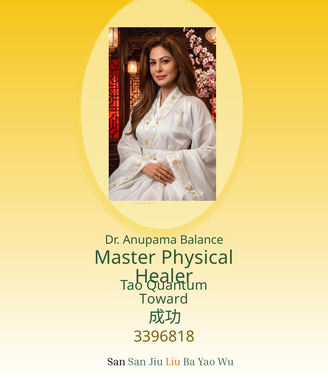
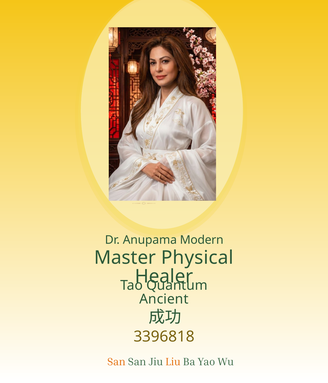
Balance: Balance -> Modern (202, 240)
Toward: Toward -> Ancient (164, 299)
San colour: black -> orange (116, 362)
